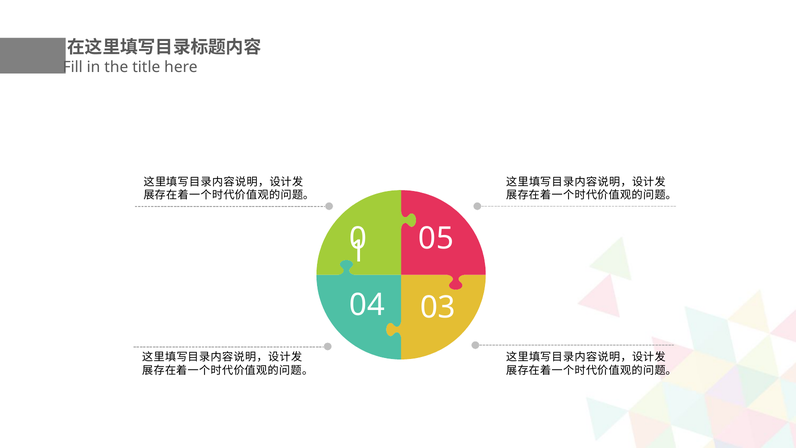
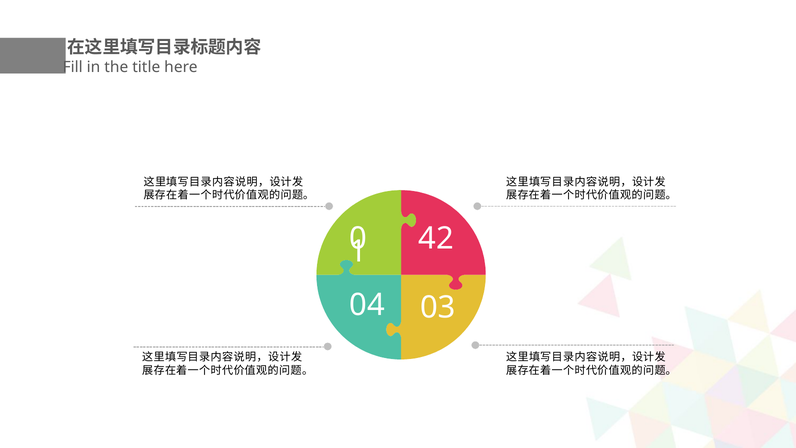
05: 05 -> 42 (436, 238)
